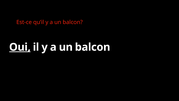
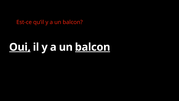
balcon underline: none -> present (93, 47)
